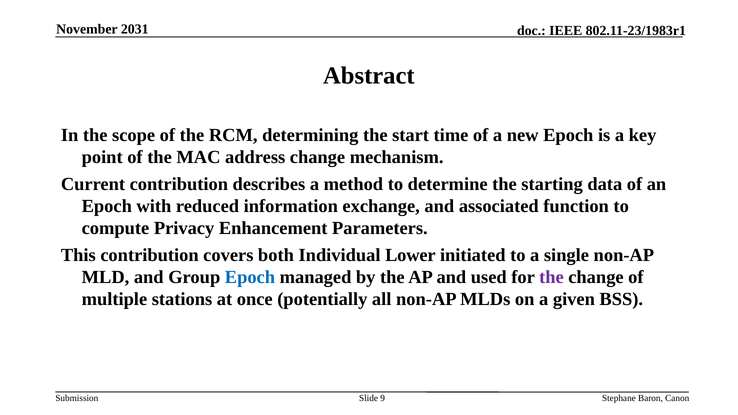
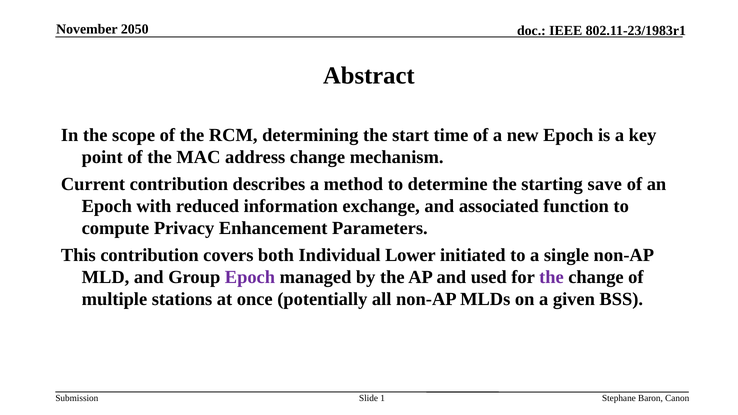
2031: 2031 -> 2050 (135, 29)
data: data -> save (605, 184)
Epoch colour: blue -> purple (250, 277)
9: 9 -> 1 (383, 398)
